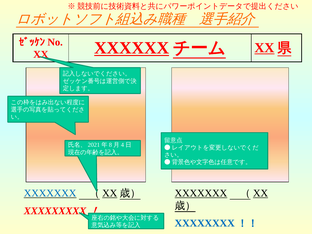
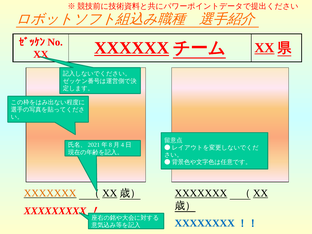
XXXXXXX colour: blue -> orange (50, 193)
